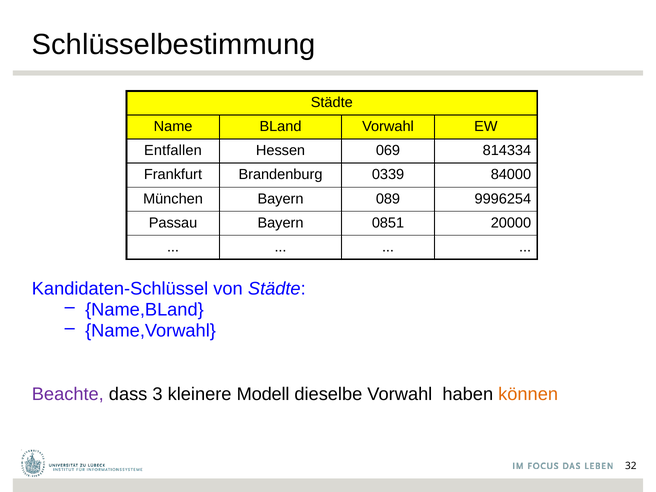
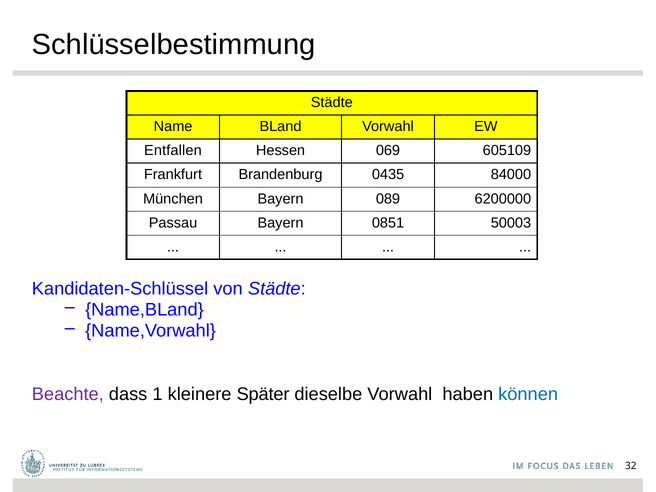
814334: 814334 -> 605109 (507, 151)
0339: 0339 -> 0435 (388, 175)
9996254: 9996254 -> 6200000 (503, 199)
20000: 20000 -> 50003 (511, 223)
3: 3 -> 1 (158, 394)
Modell: Modell -> Später (263, 394)
können colour: orange -> blue (528, 394)
